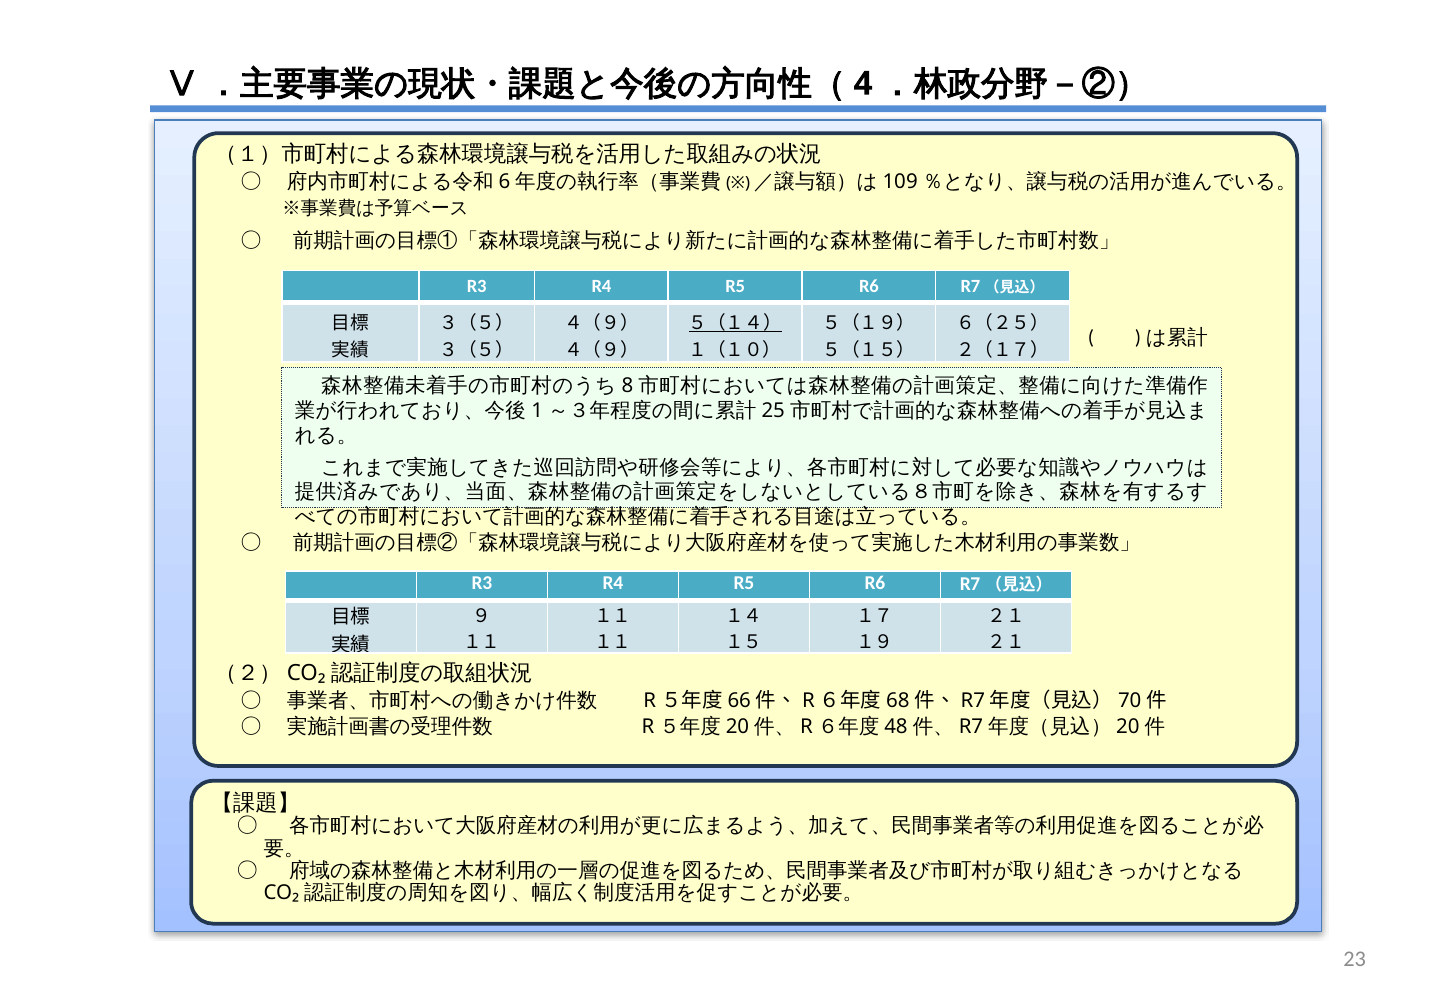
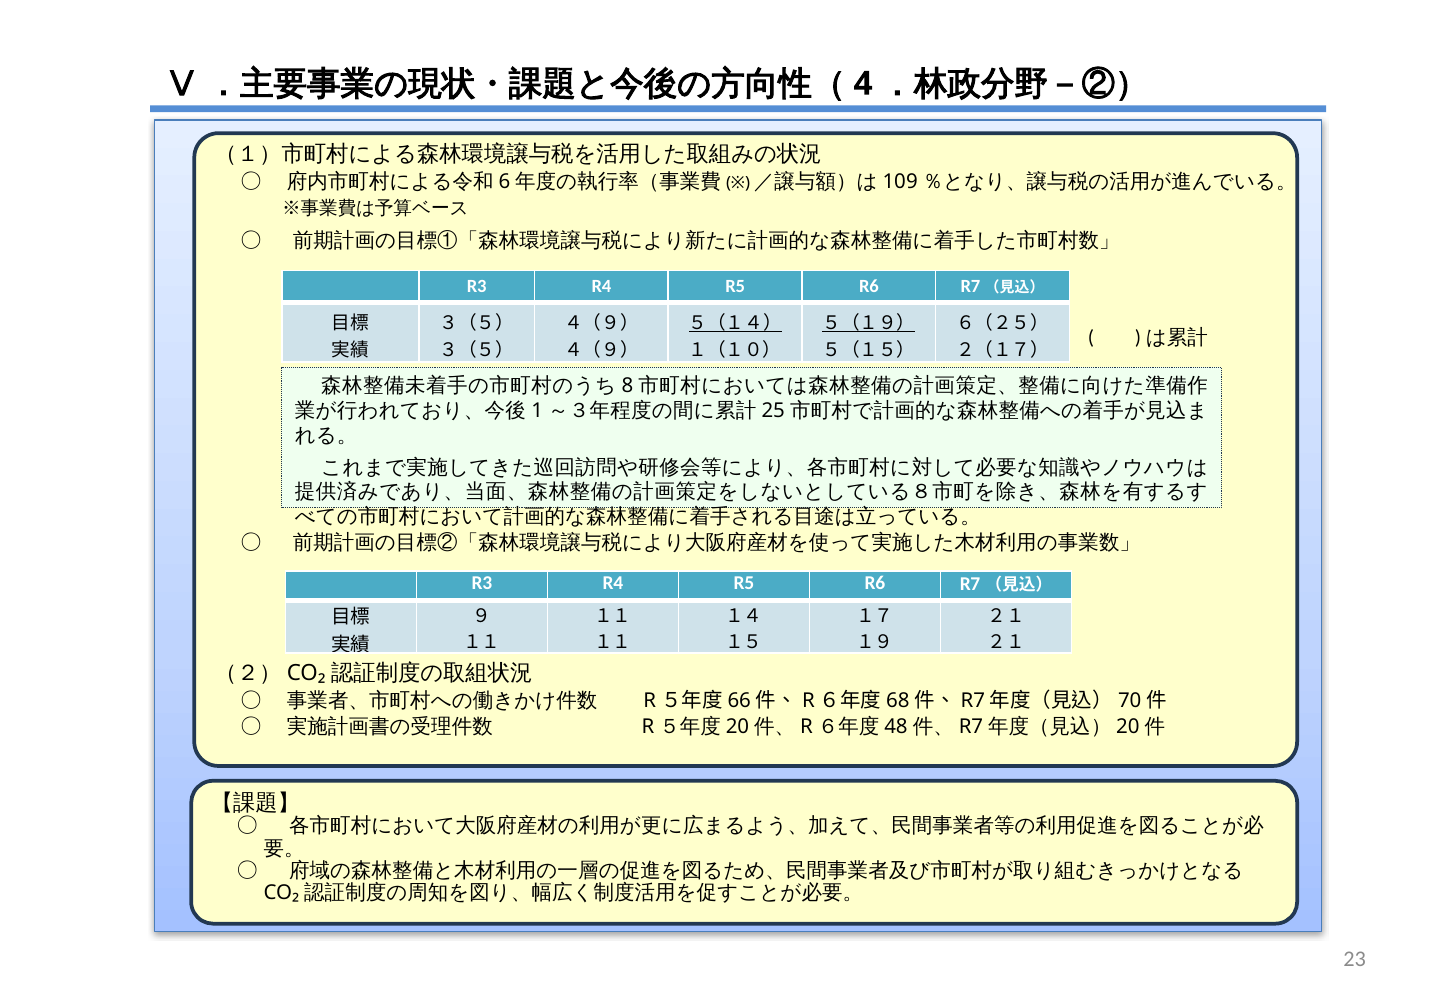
５（１９） underline: none -> present (869, 323)
